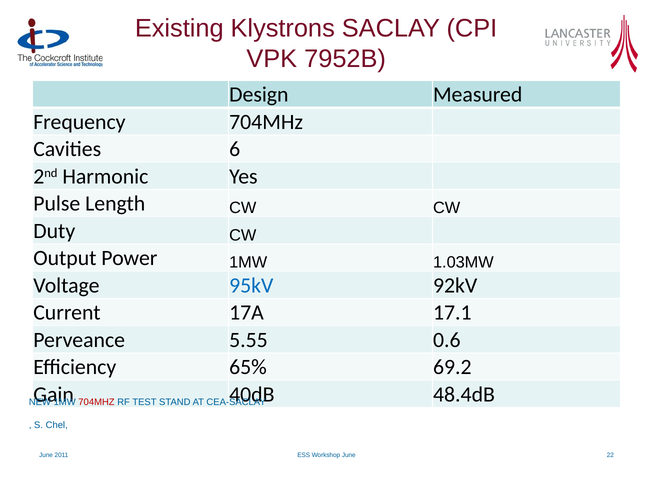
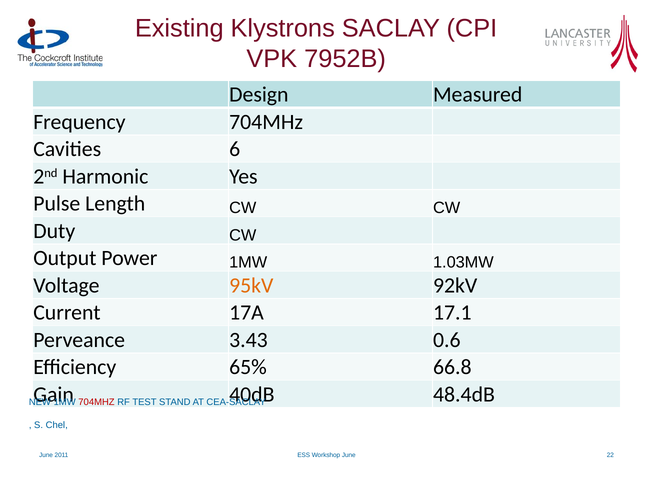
95kV colour: blue -> orange (251, 285)
5.55: 5.55 -> 3.43 (248, 340)
69.2: 69.2 -> 66.8 (452, 367)
